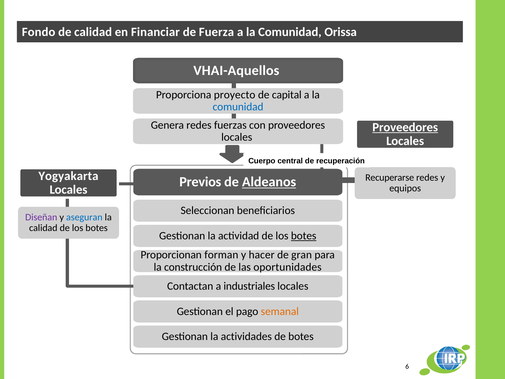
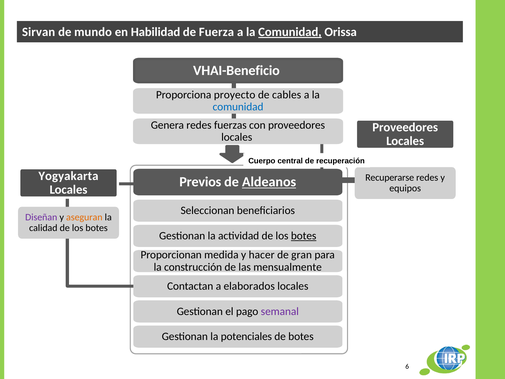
Fondo: Fondo -> Sirvan (39, 32)
de calidad: calidad -> mundo (93, 32)
Financiar: Financiar -> Habilidad (156, 32)
Comunidad underline: none -> present (290, 32)
VHAI-Aquellos: VHAI-Aquellos -> VHAI-Beneficio (236, 70)
capital: capital -> cables (287, 95)
Proveedores underline: present -> none (405, 127)
aseguran colour: blue -> orange (84, 217)
forman: forman -> medida (221, 255)
oportunidades: oportunidades -> mensualmente (288, 267)
industriales: industriales -> elaborados (249, 286)
semanal colour: orange -> purple (280, 311)
actividades: actividades -> potenciales (246, 336)
